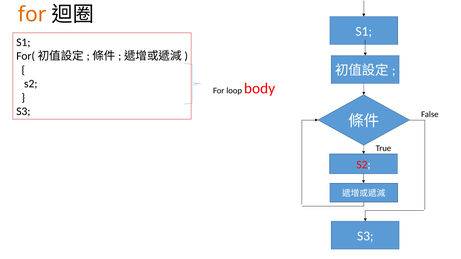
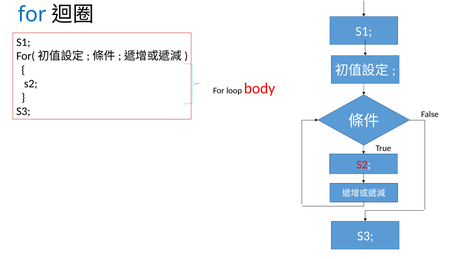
for colour: orange -> blue (32, 15)
